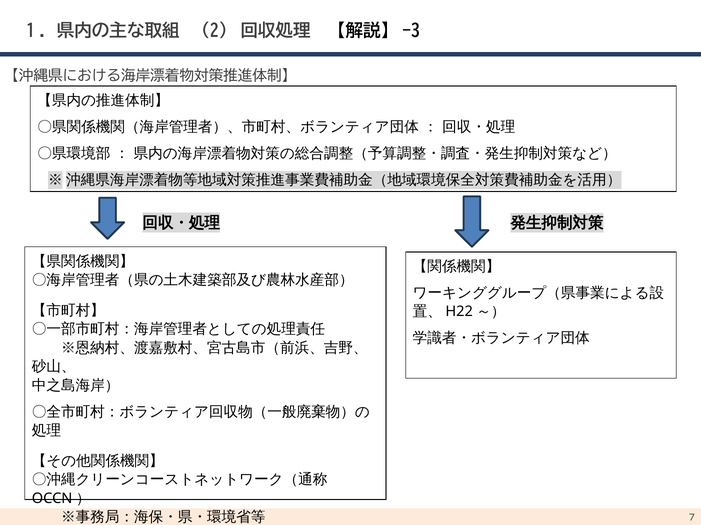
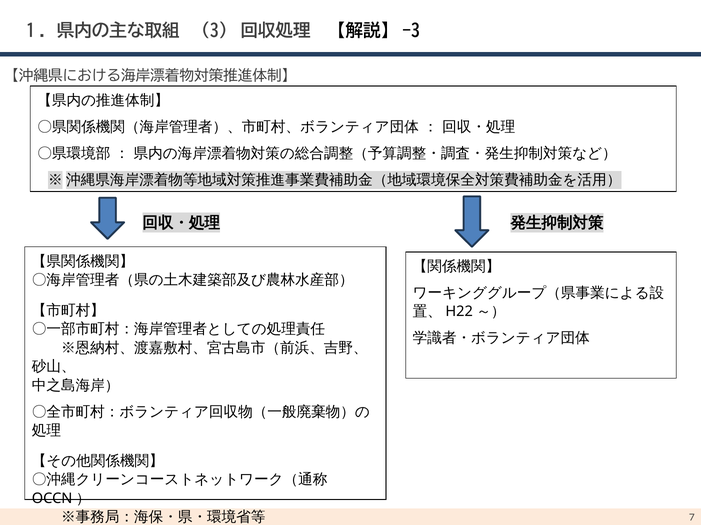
2: 2 -> 3 (214, 31)
